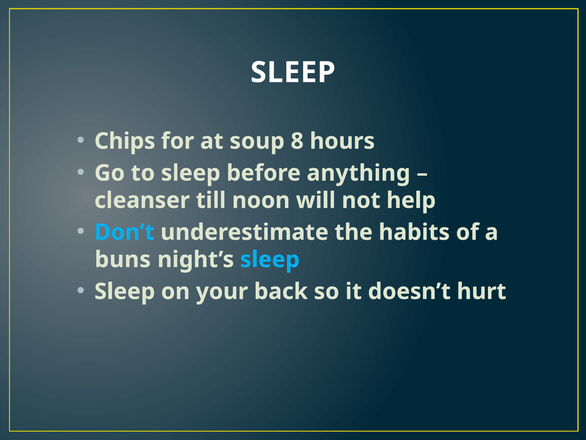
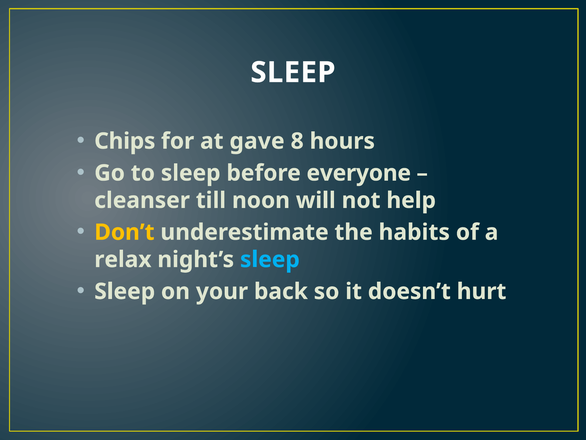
soup: soup -> gave (257, 141)
anything: anything -> everyone (359, 173)
Don’t colour: light blue -> yellow (124, 232)
buns: buns -> relax (123, 259)
